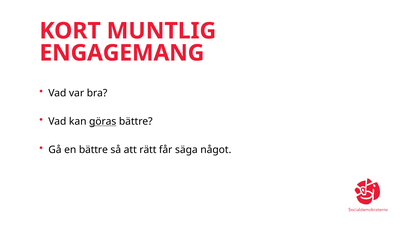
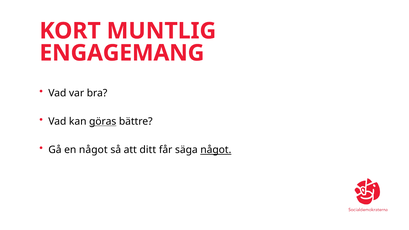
en bättre: bättre -> något (93, 150)
rätt: rätt -> ditt (148, 150)
något underline: none -> present (216, 150)
